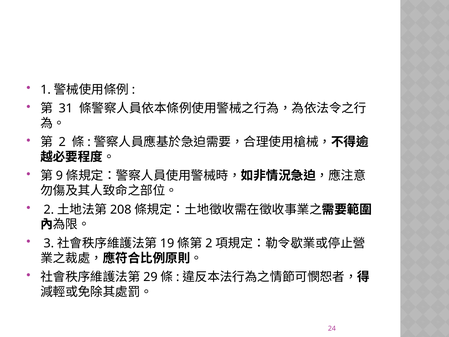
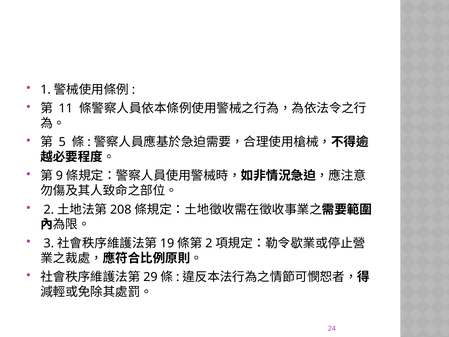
31: 31 -> 11 (66, 108)
2: 2 -> 5 (62, 142)
